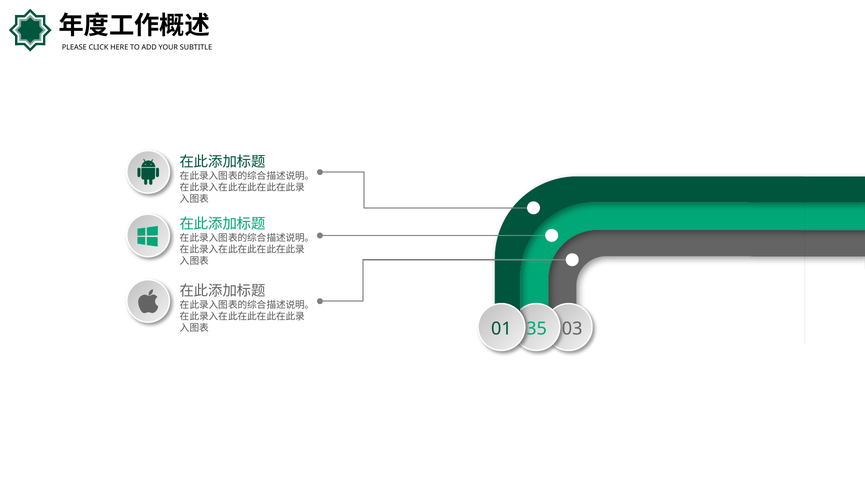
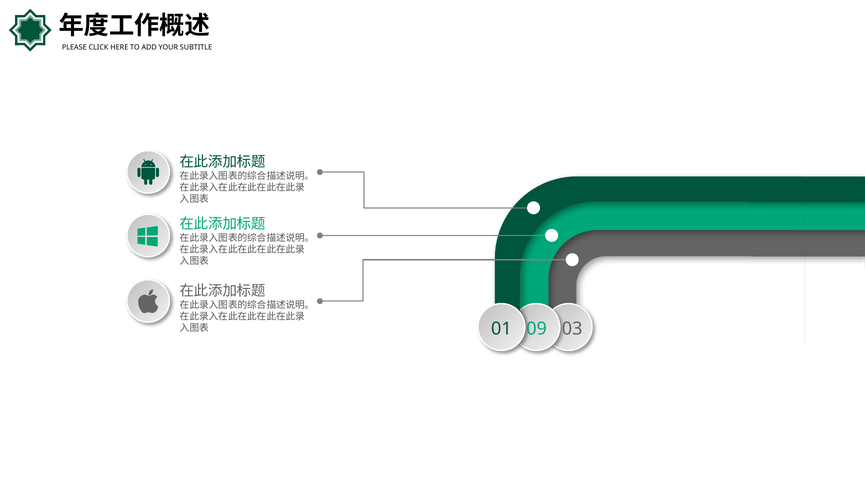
35: 35 -> 09 (537, 329)
